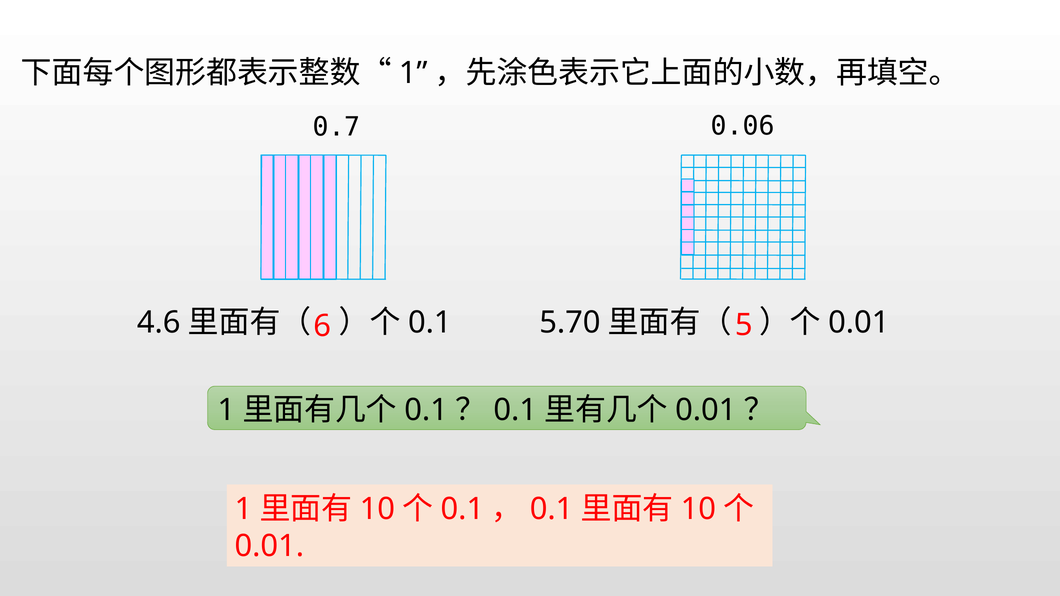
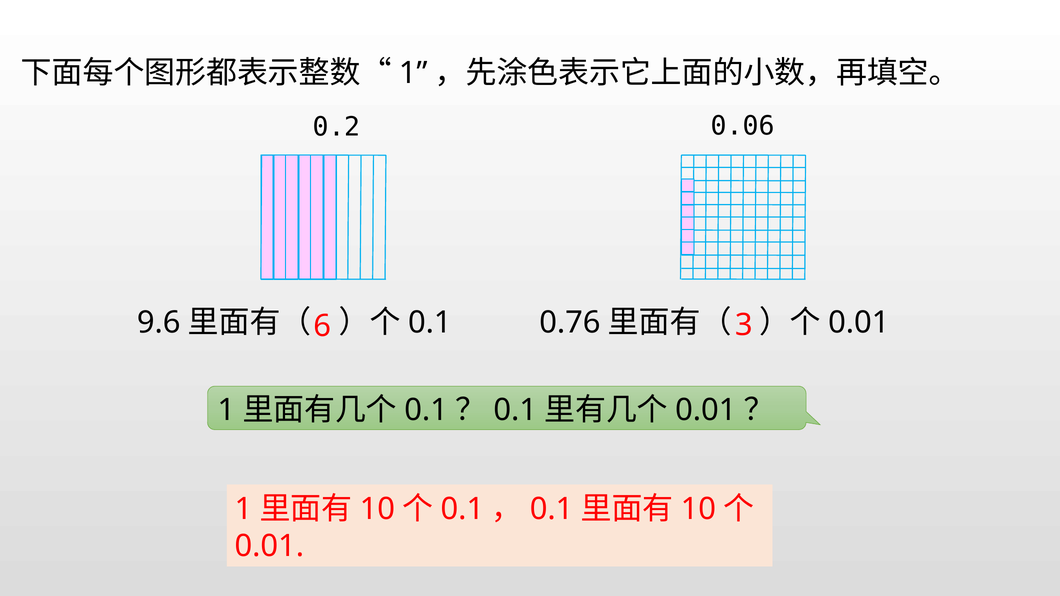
0.7: 0.7 -> 0.2 (337, 127)
4.6: 4.6 -> 9.6 (159, 323)
5.70: 5.70 -> 0.76 (570, 323)
5: 5 -> 3 (744, 325)
